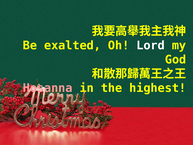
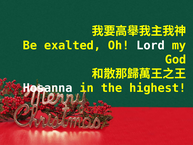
Hosanna colour: pink -> white (48, 88)
